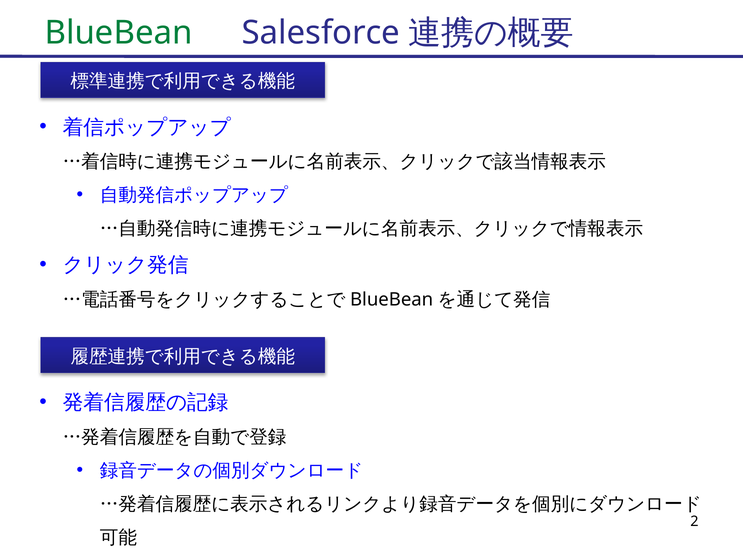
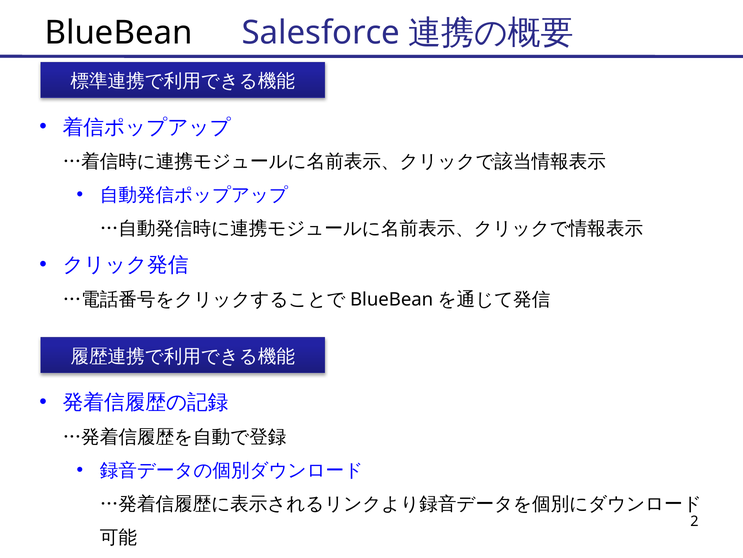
BlueBean colour: green -> black (119, 33)
